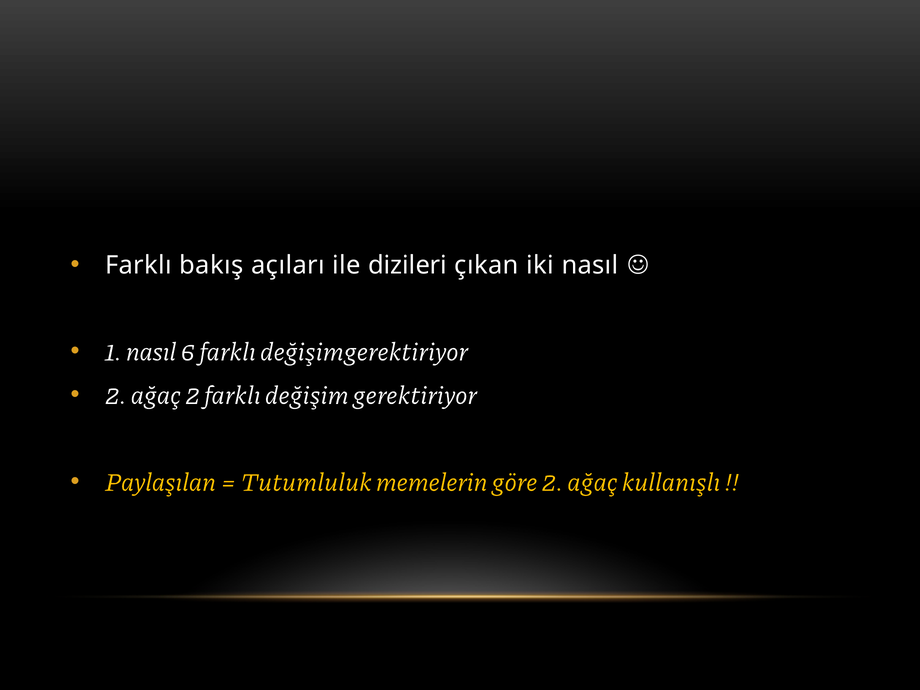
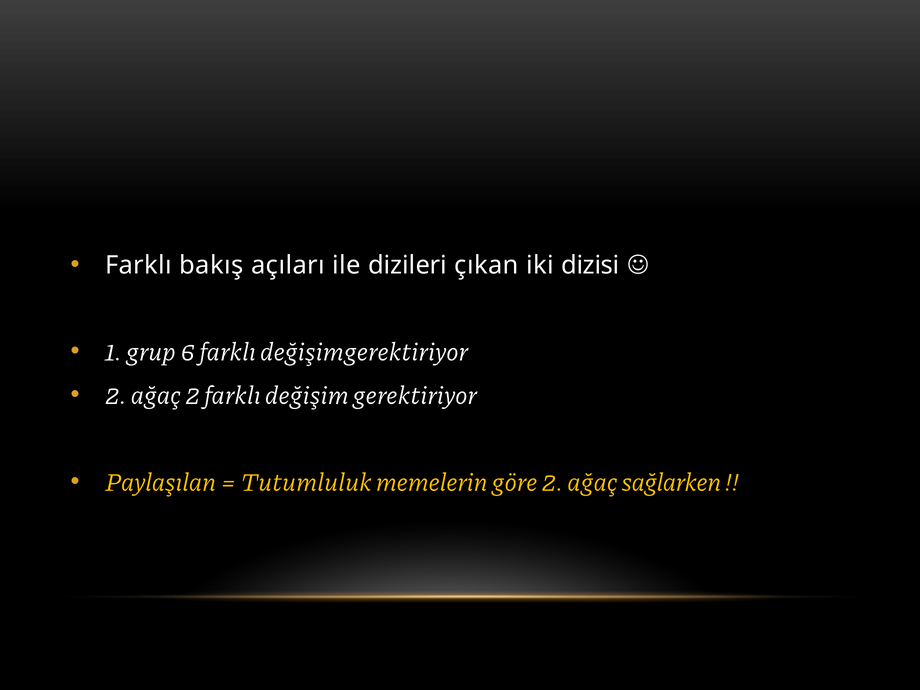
iki nasıl: nasıl -> dizisi (590, 265)
1 nasıl: nasıl -> grup (151, 352)
kullanışlı: kullanışlı -> sağlarken (671, 482)
